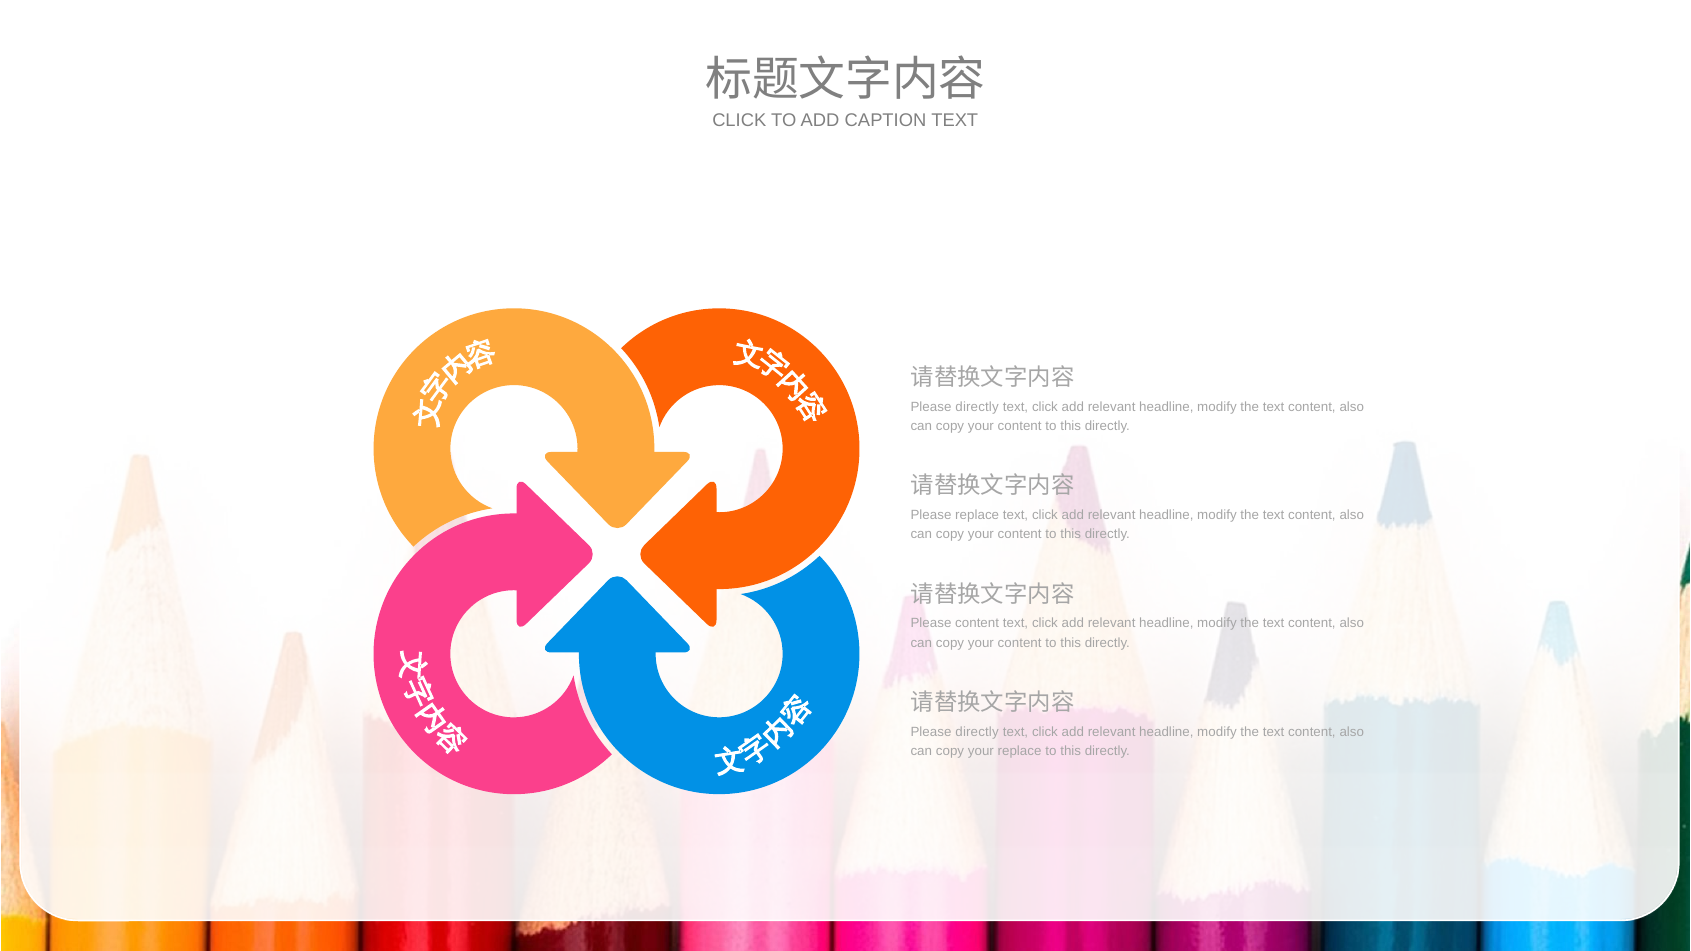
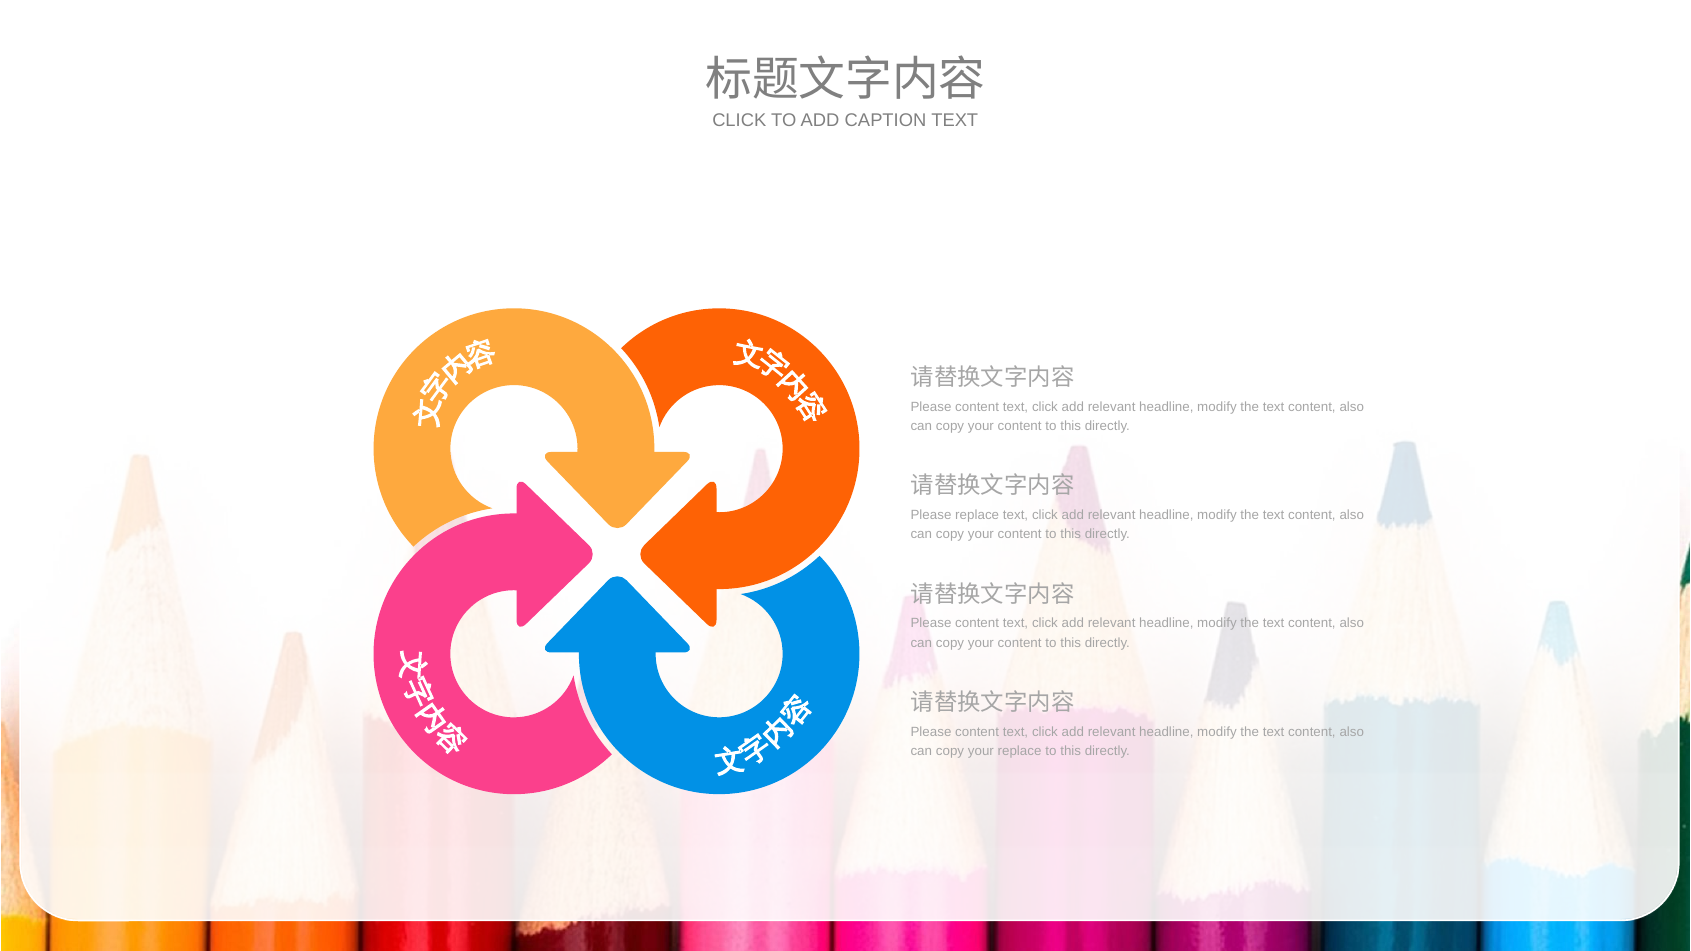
directly: directly -> content (977, 407)
directly: directly -> content (977, 732)
